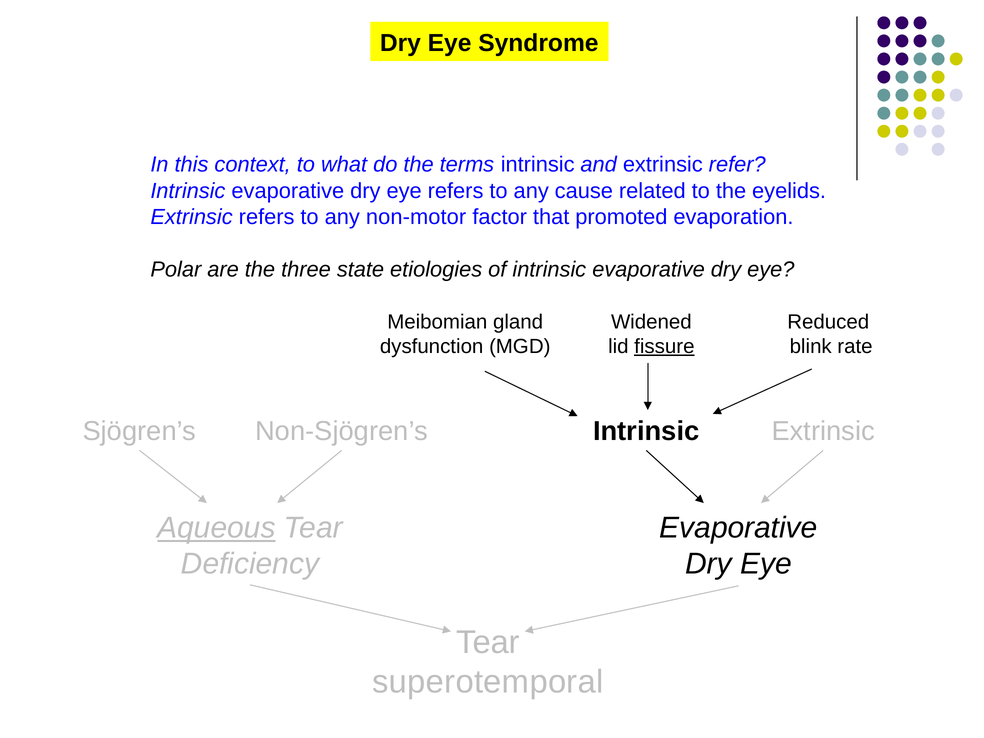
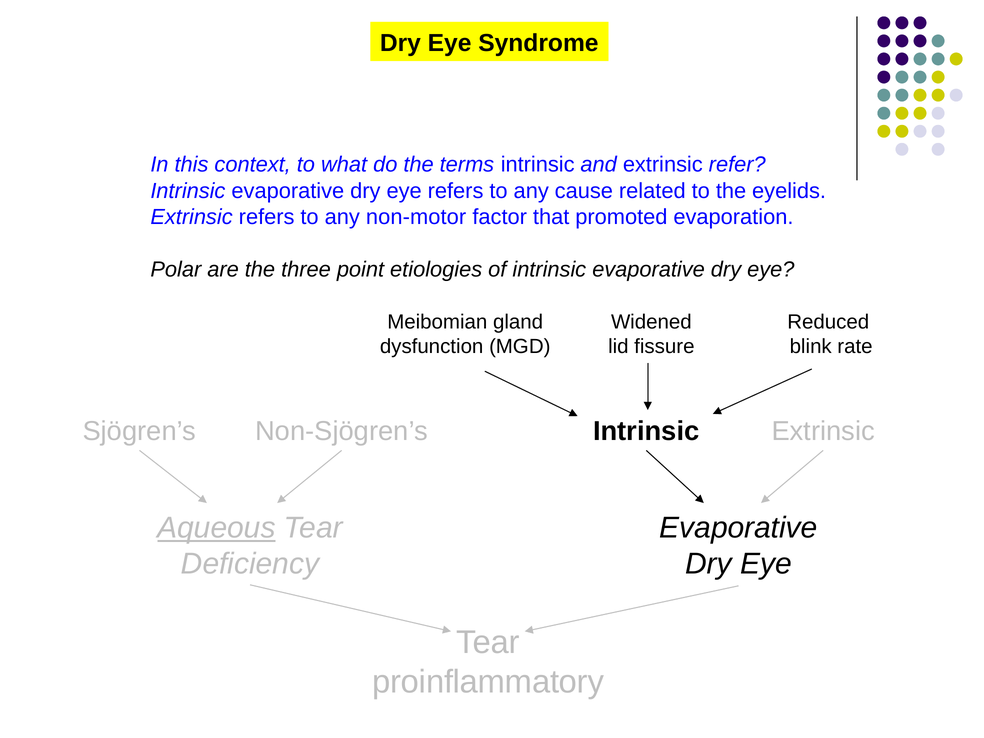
state: state -> point (360, 270)
fissure underline: present -> none (664, 347)
superotemporal: superotemporal -> proinflammatory (488, 682)
